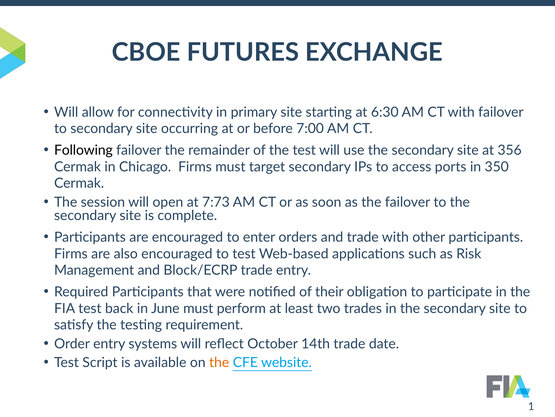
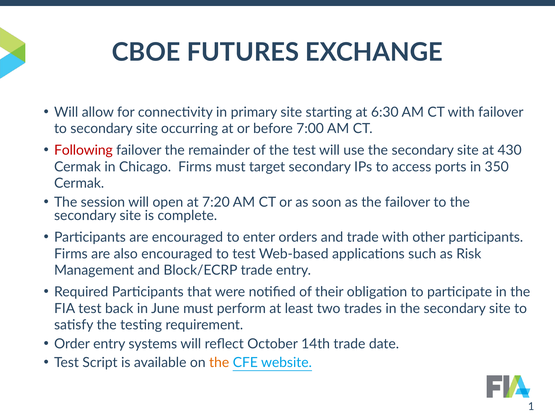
Following colour: black -> red (83, 150)
356: 356 -> 430 (510, 150)
7:73: 7:73 -> 7:20 (216, 202)
